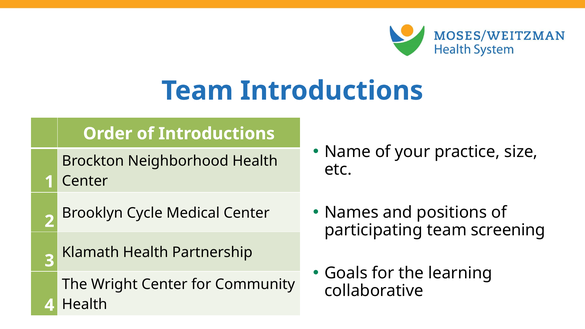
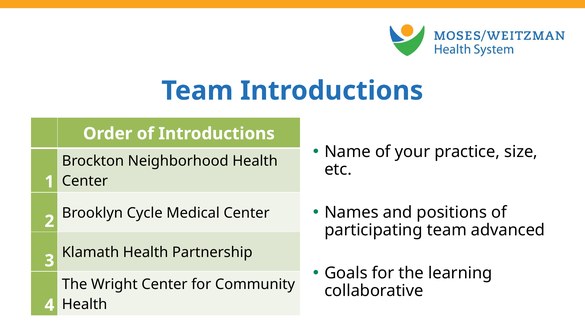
screening: screening -> advanced (508, 230)
